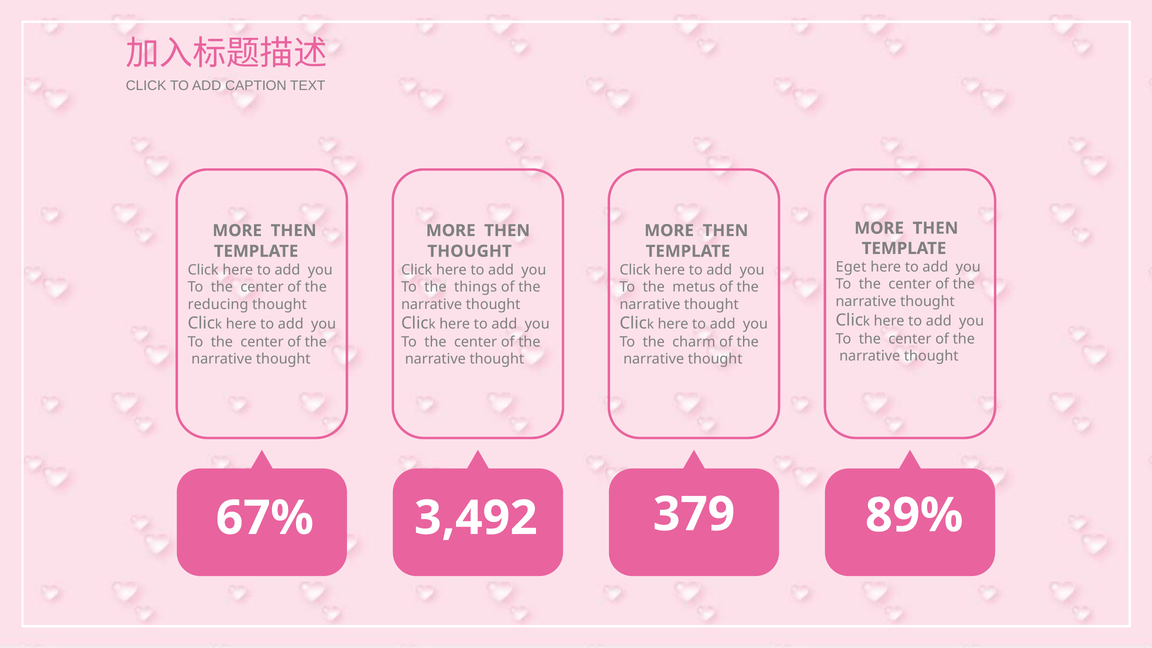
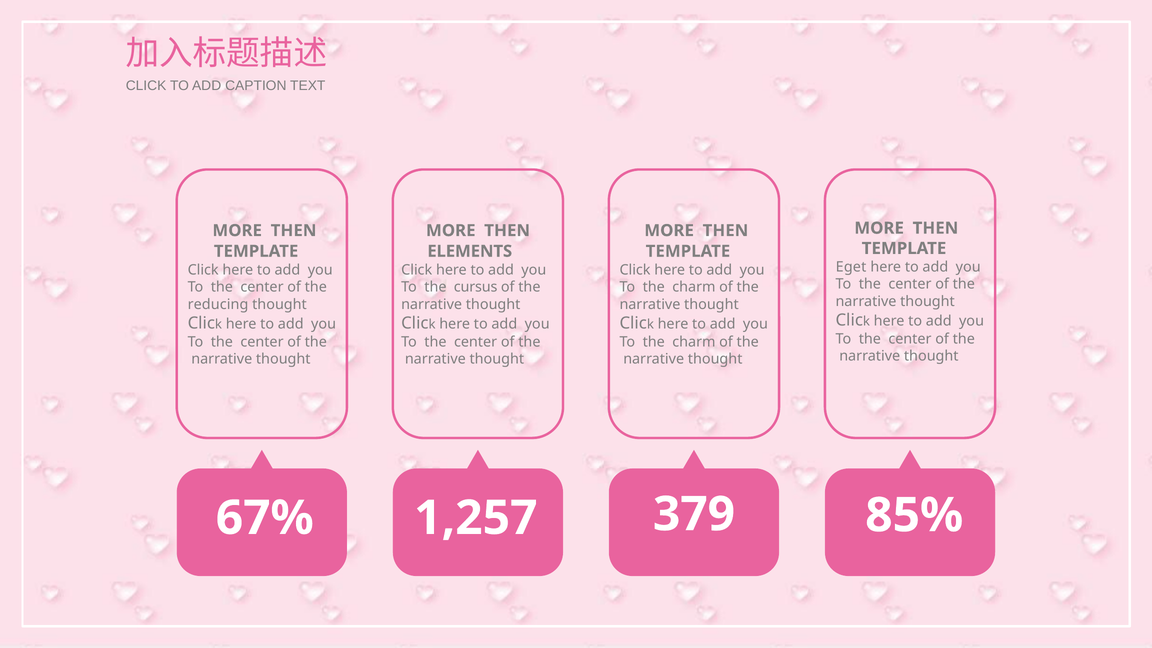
THOUGHT: THOUGHT -> ELEMENTS (470, 251)
things: things -> cursus (476, 287)
metus: metus -> charm (694, 287)
3,492: 3,492 -> 1,257 (476, 518)
89%: 89% -> 85% (914, 516)
